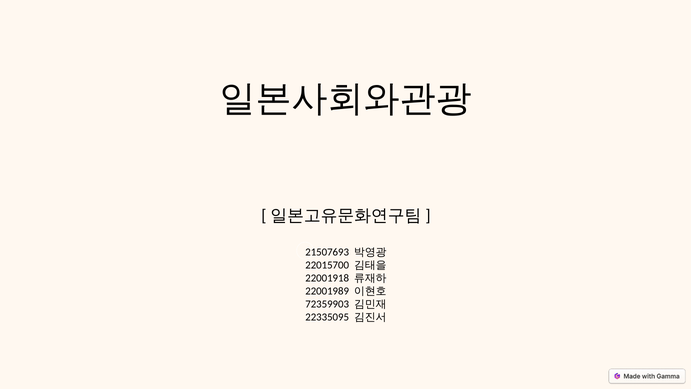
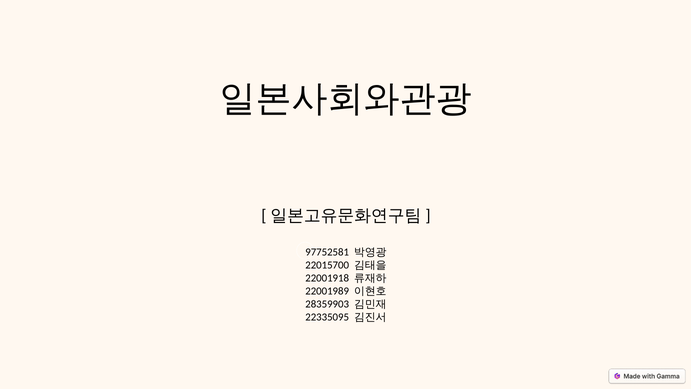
21507693: 21507693 -> 97752581 (327, 252)
72359903: 72359903 -> 28359903 (327, 304)
